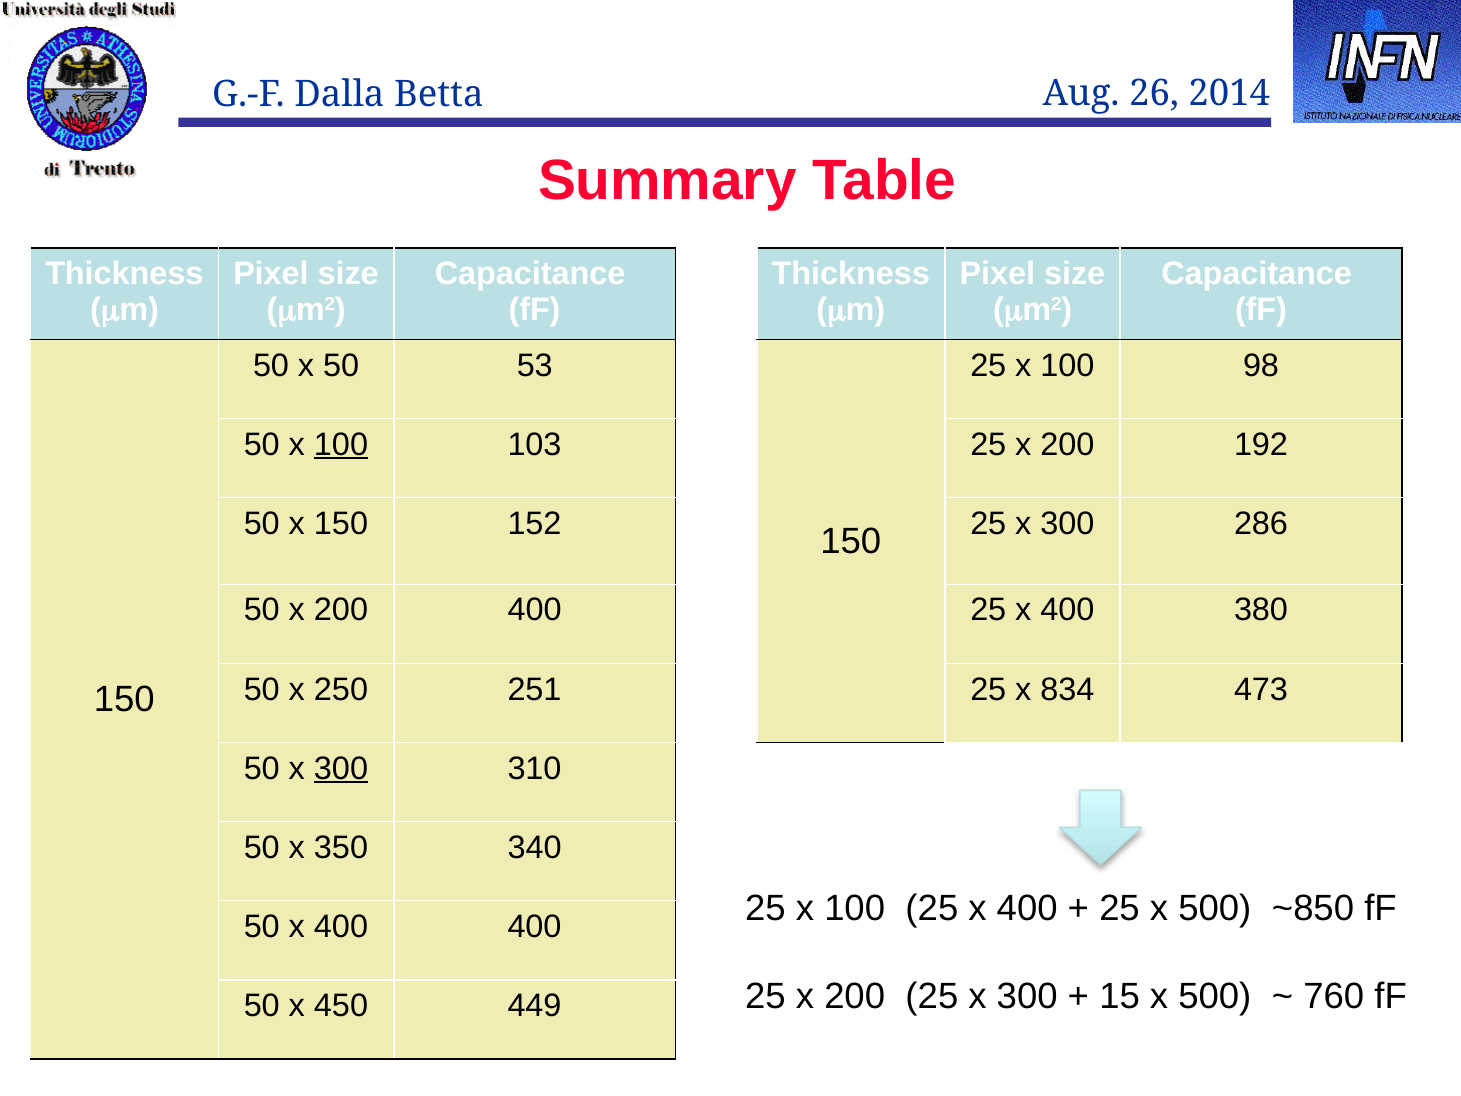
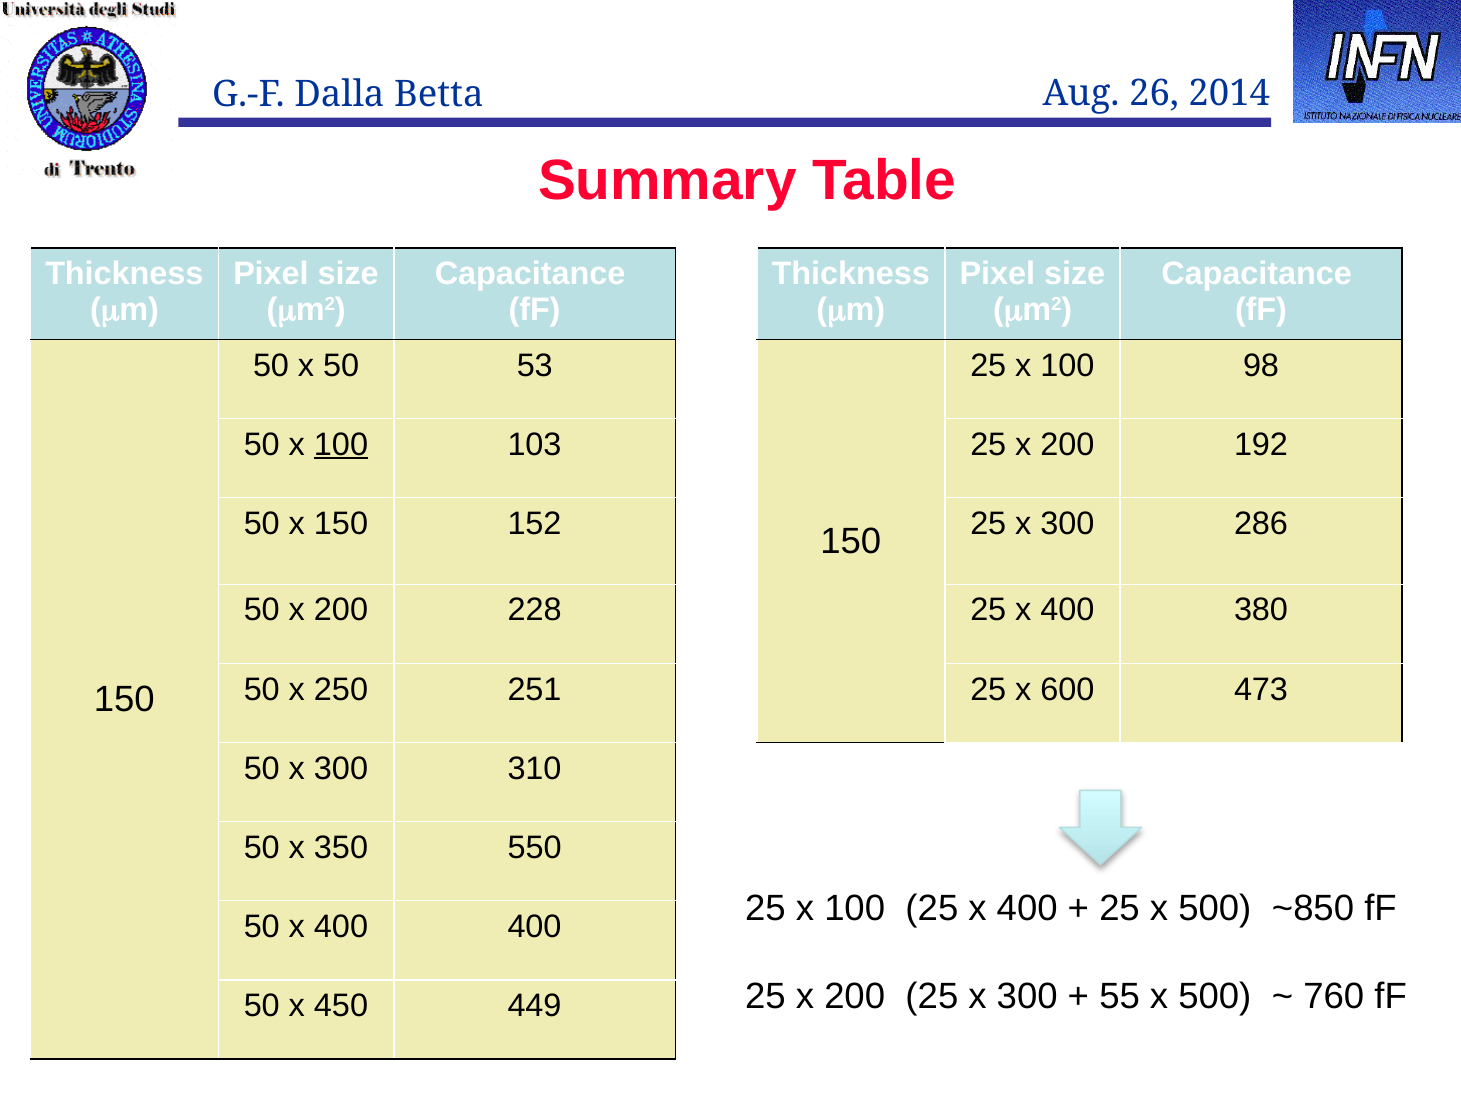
200 400: 400 -> 228 (535, 610)
834: 834 -> 600 (1067, 689)
300 underline: present -> none (341, 768)
340: 340 -> 550 (535, 847)
15: 15 -> 55 (1120, 996)
